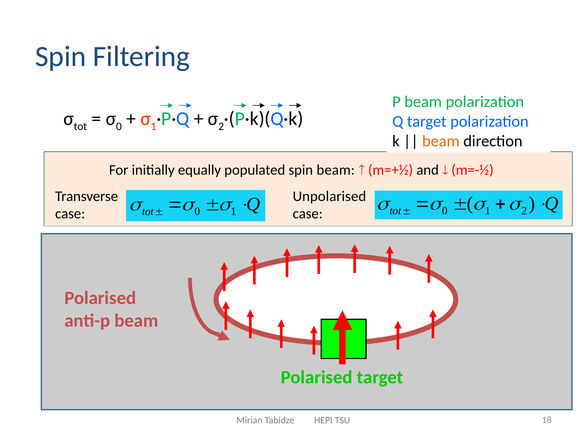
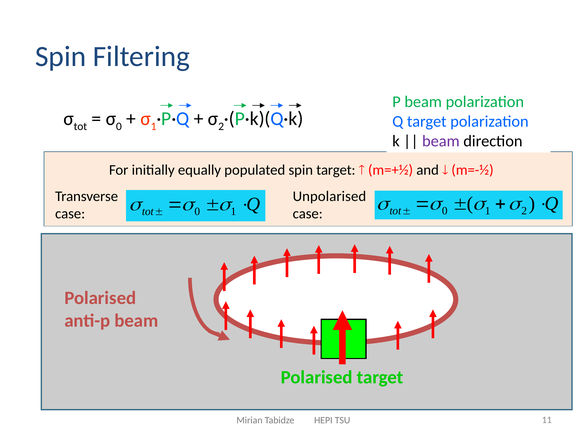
beam colour: orange -> purple (441, 141)
spin beam: beam -> target (336, 170)
18: 18 -> 11 (547, 420)
